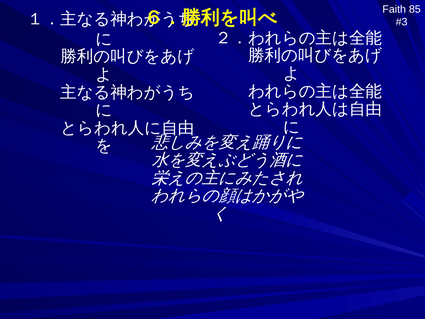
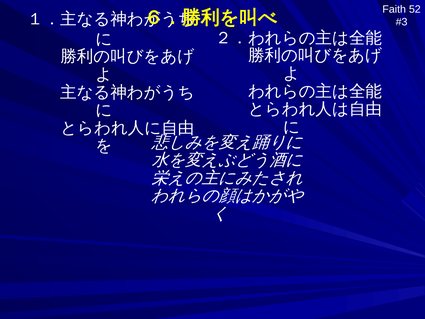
85: 85 -> 52 (415, 9)
